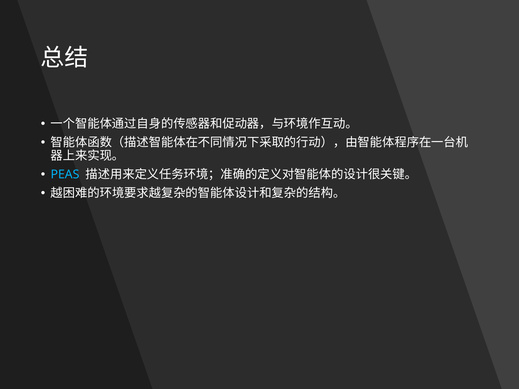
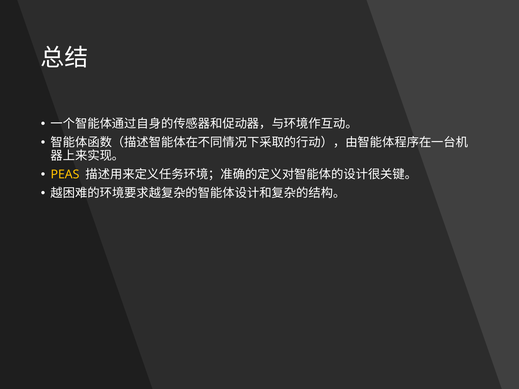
PEAS colour: light blue -> yellow (65, 175)
